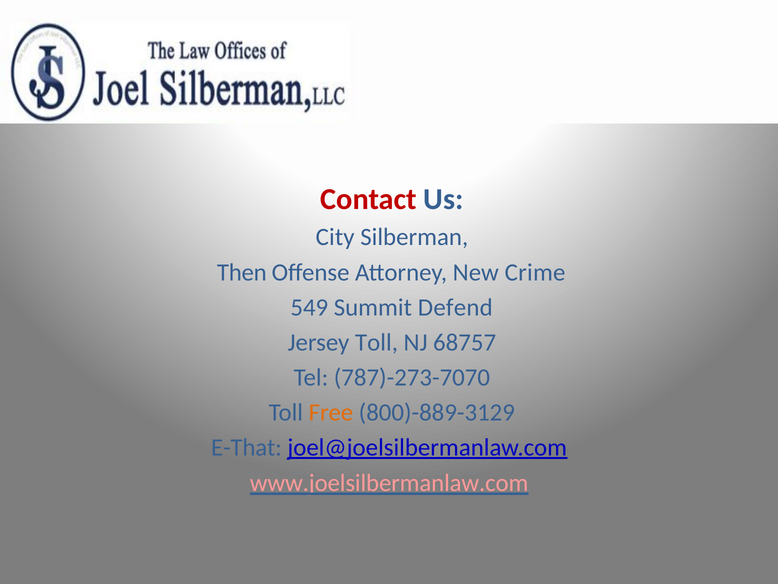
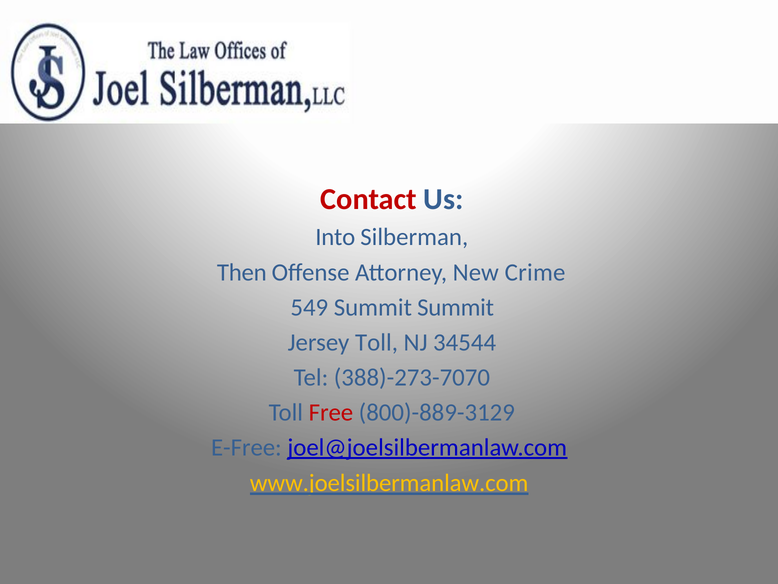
City: City -> Into (335, 237)
Summit Defend: Defend -> Summit (456, 307)
68757: 68757 -> 34544 (465, 342)
787)-273-7070: 787)-273-7070 -> 388)-273-7070 (412, 377)
Free colour: orange -> red (331, 412)
E-That: E-That -> E-Free (246, 447)
www.joelsilbermanlaw.com colour: pink -> yellow (389, 483)
